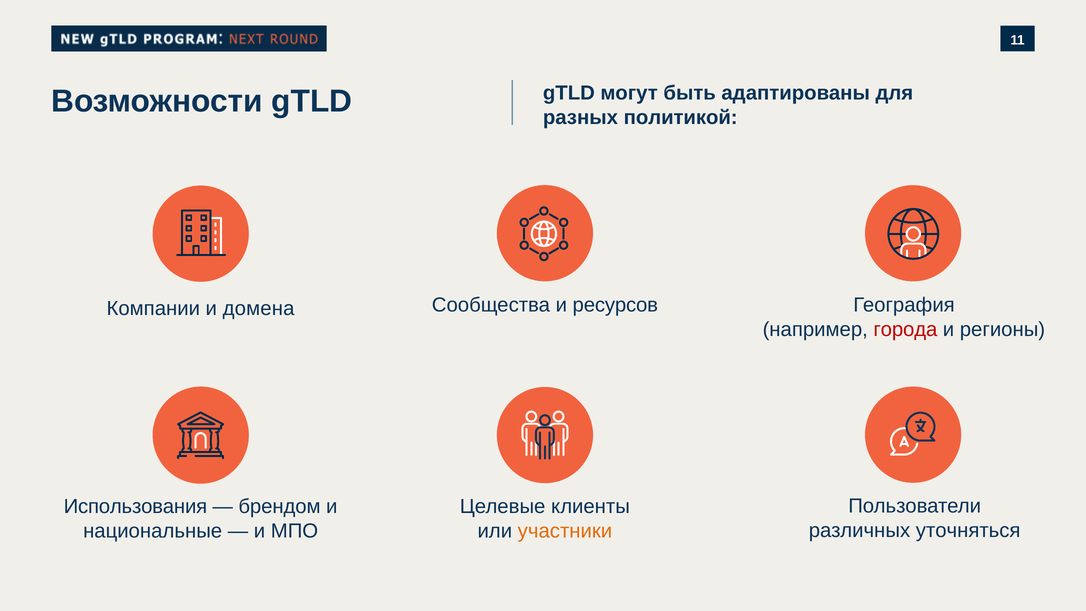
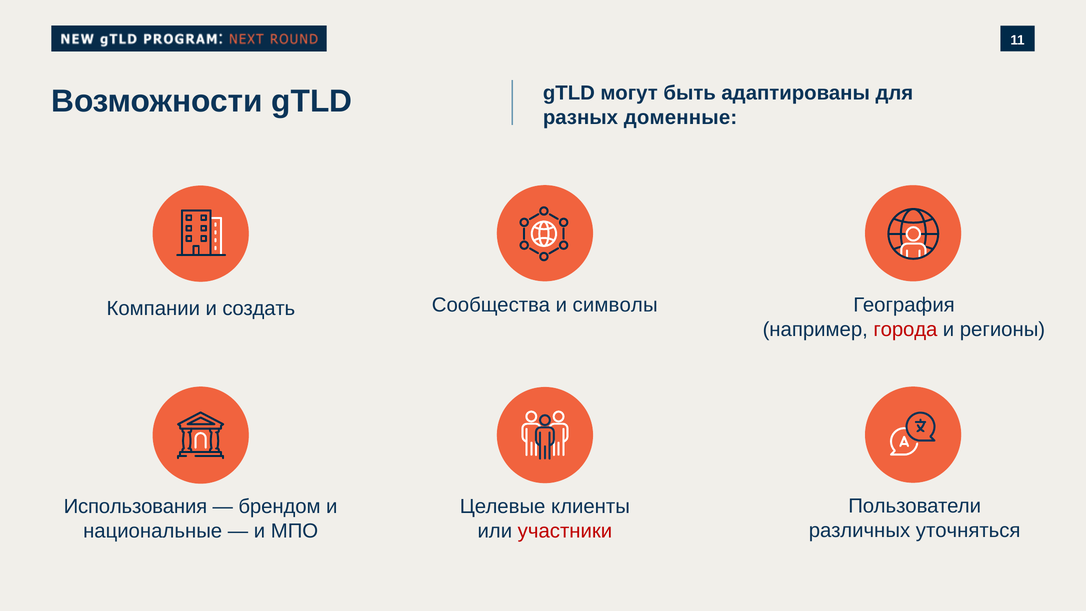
политикой: политикой -> доменные (681, 117)
домена: домена -> создать (259, 308)
ресурсов: ресурсов -> символы (615, 305)
участники colour: orange -> red (565, 531)
